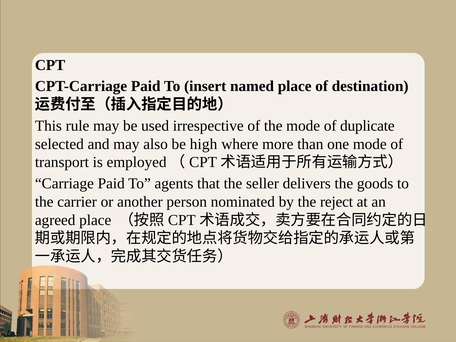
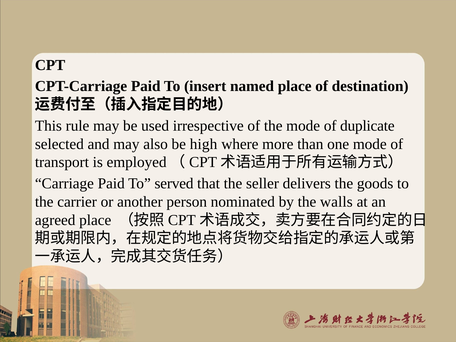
agents: agents -> served (174, 184)
reject: reject -> walls (336, 202)
